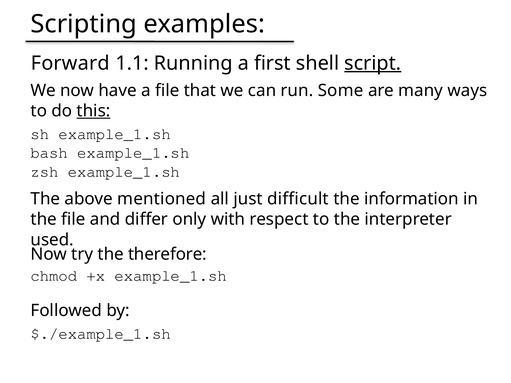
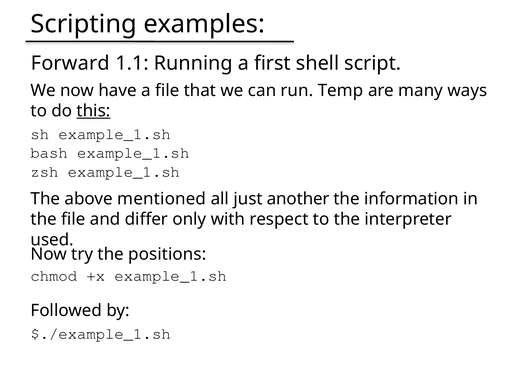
script underline: present -> none (373, 63)
Some: Some -> Temp (341, 91)
difficult: difficult -> another (298, 199)
therefore: therefore -> positions (167, 254)
